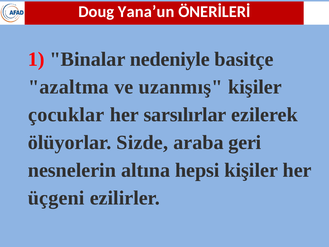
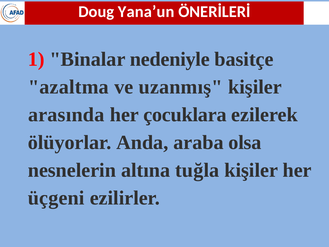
çocuklar: çocuklar -> arasında (66, 115)
sarsılırlar: sarsılırlar -> çocuklara (185, 115)
Sizde: Sizde -> Anda (142, 142)
geri: geri -> olsa (245, 142)
hepsi: hepsi -> tuğla (197, 170)
